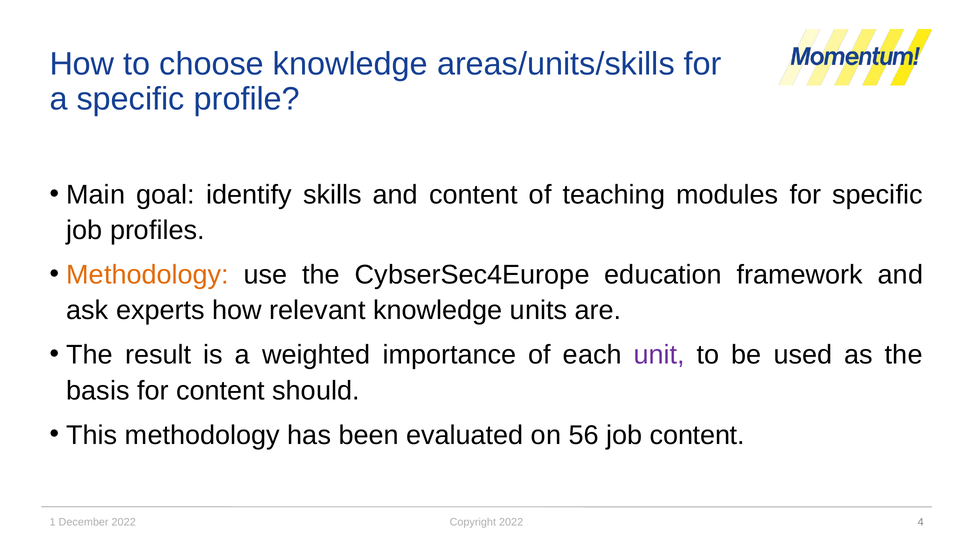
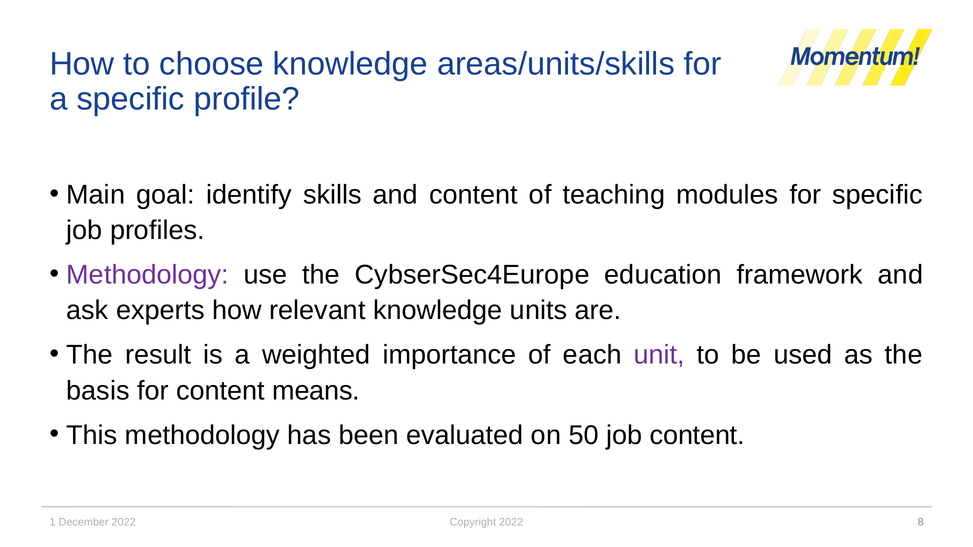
Methodology colour: orange -> purple (148, 275)
should: should -> means (316, 391)
56: 56 -> 50 (584, 435)
4: 4 -> 8 (921, 523)
